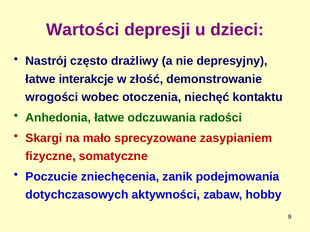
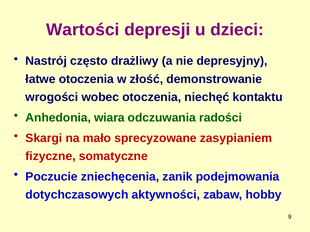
łatwe interakcje: interakcje -> otoczenia (86, 79)
Anhedonia łatwe: łatwe -> wiara (109, 118)
